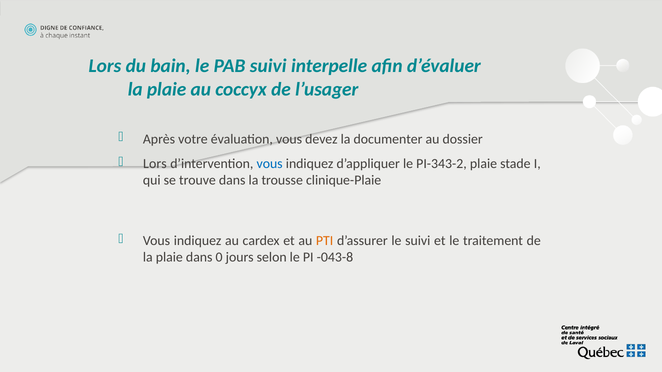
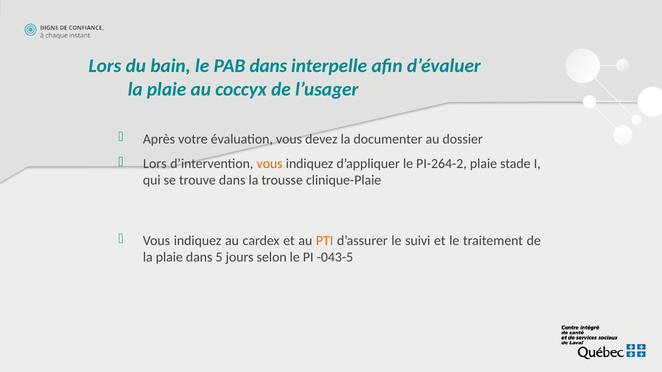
PAB suivi: suivi -> dans (268, 66)
vous colour: blue -> orange (270, 164)
PI-343-2: PI-343-2 -> PI-264-2 (442, 164)
0: 0 -> 5 (219, 258)
-043-8: -043-8 -> -043-5 (335, 258)
